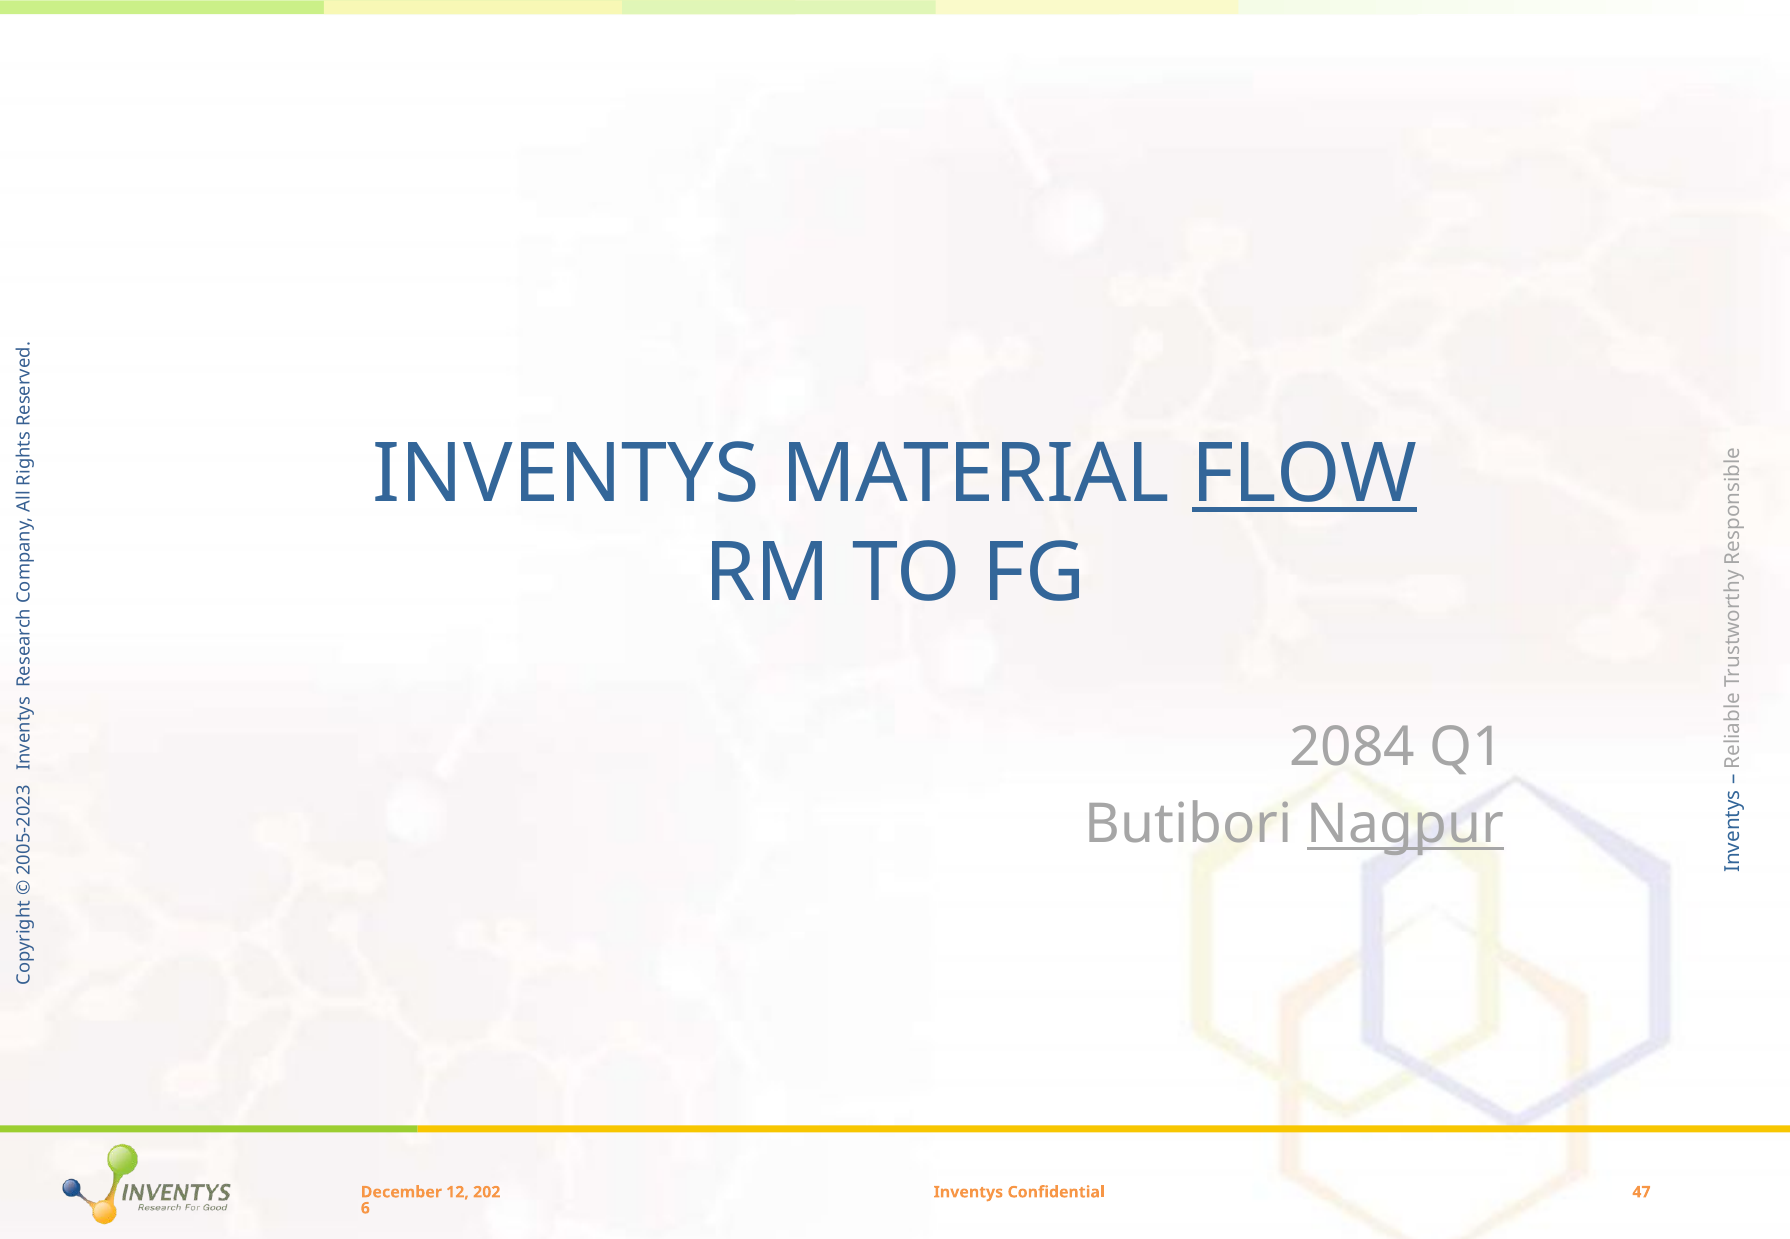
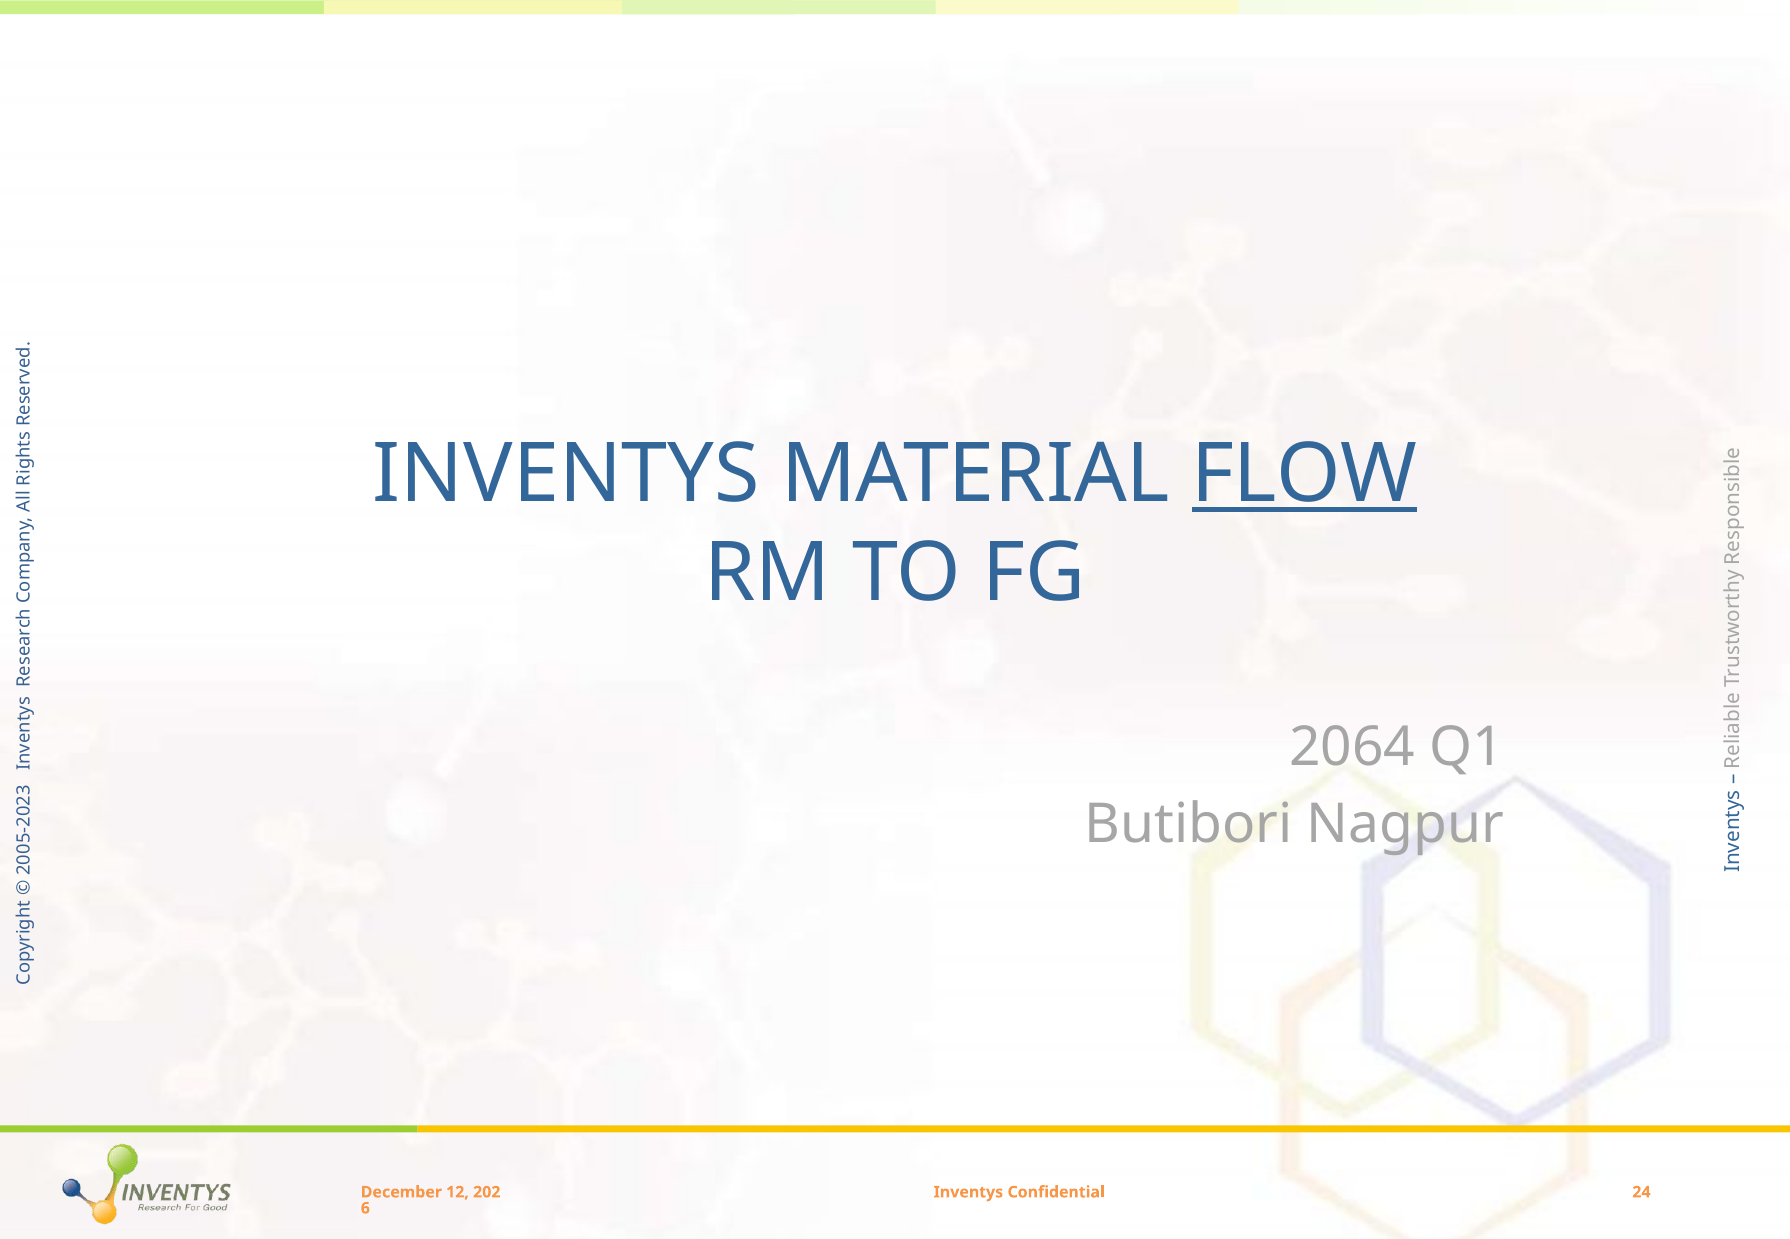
2084: 2084 -> 2064 (1352, 748)
Nagpur underline: present -> none (1405, 825)
47: 47 -> 24 (1641, 1192)
